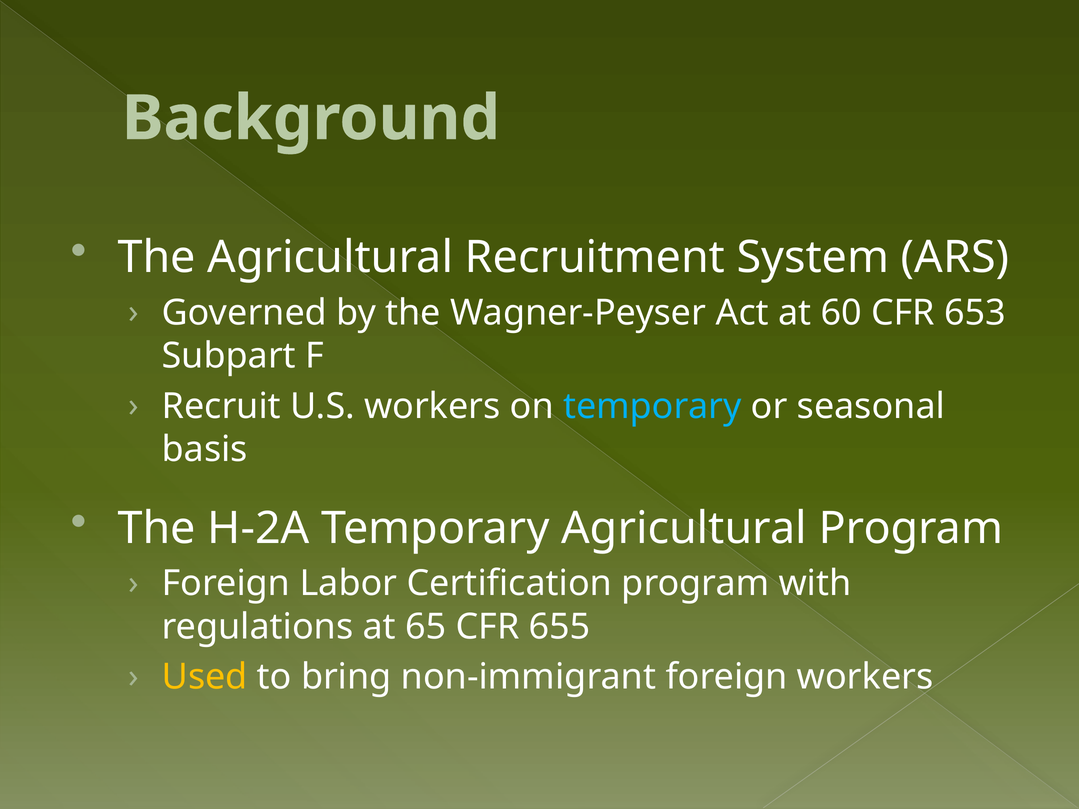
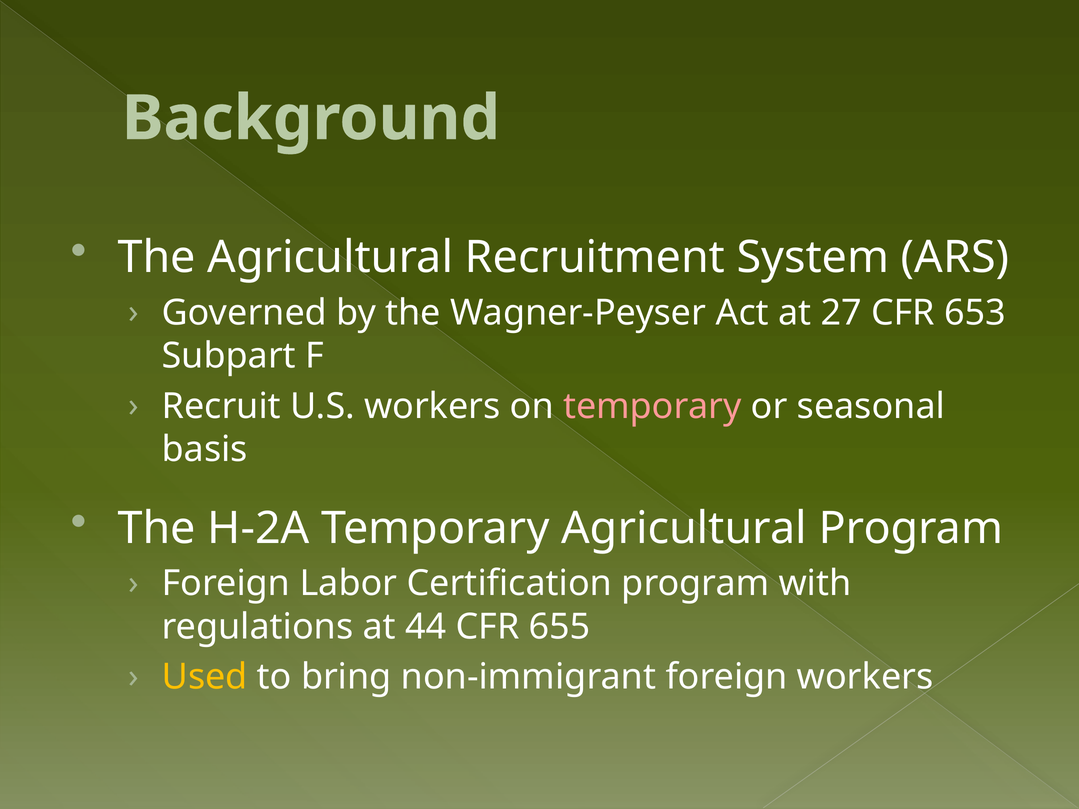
60: 60 -> 27 (841, 313)
temporary colour: light blue -> pink (652, 406)
65: 65 -> 44 (426, 627)
